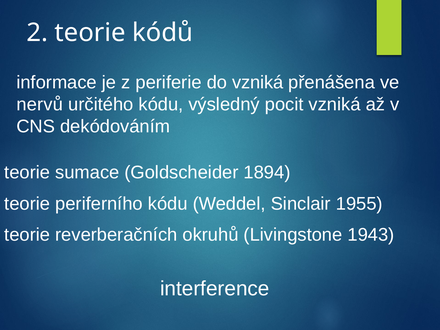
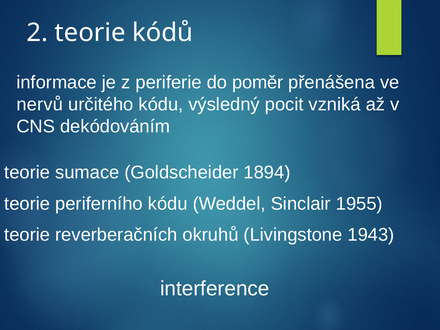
do vzniká: vzniká -> poměr (258, 82)
